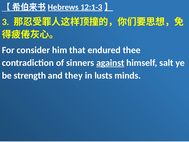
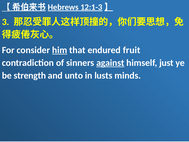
him underline: none -> present (60, 50)
thee: thee -> fruit (132, 50)
salt: salt -> just (166, 63)
they: they -> unto (74, 75)
